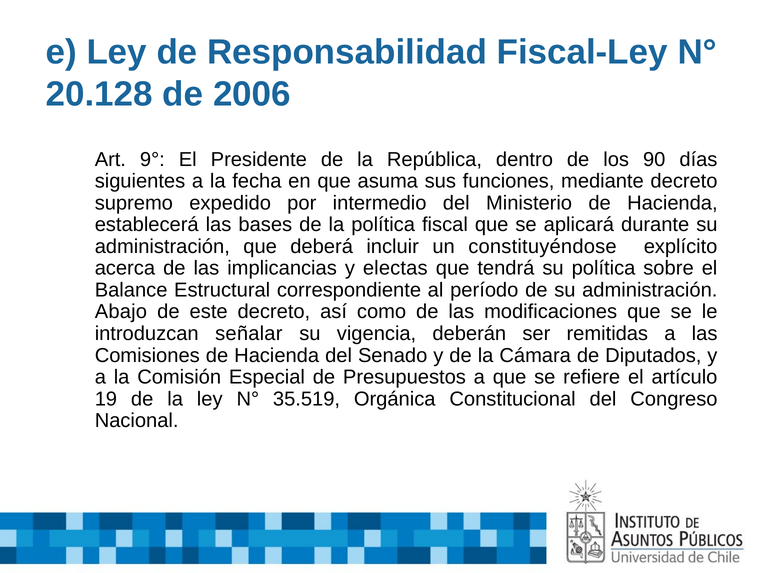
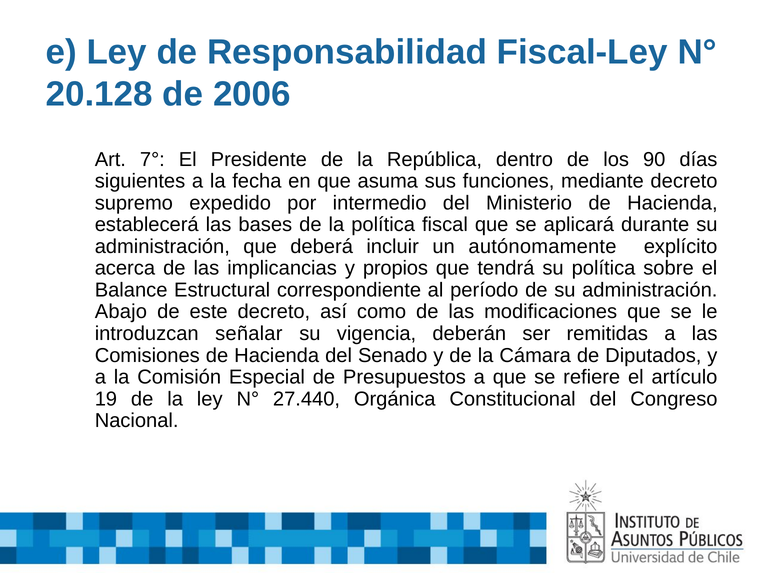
9°: 9° -> 7° (152, 159)
constituyéndose: constituyéndose -> autónomamente (542, 246)
electas: electas -> propios (395, 268)
35.519: 35.519 -> 27.440 (306, 399)
